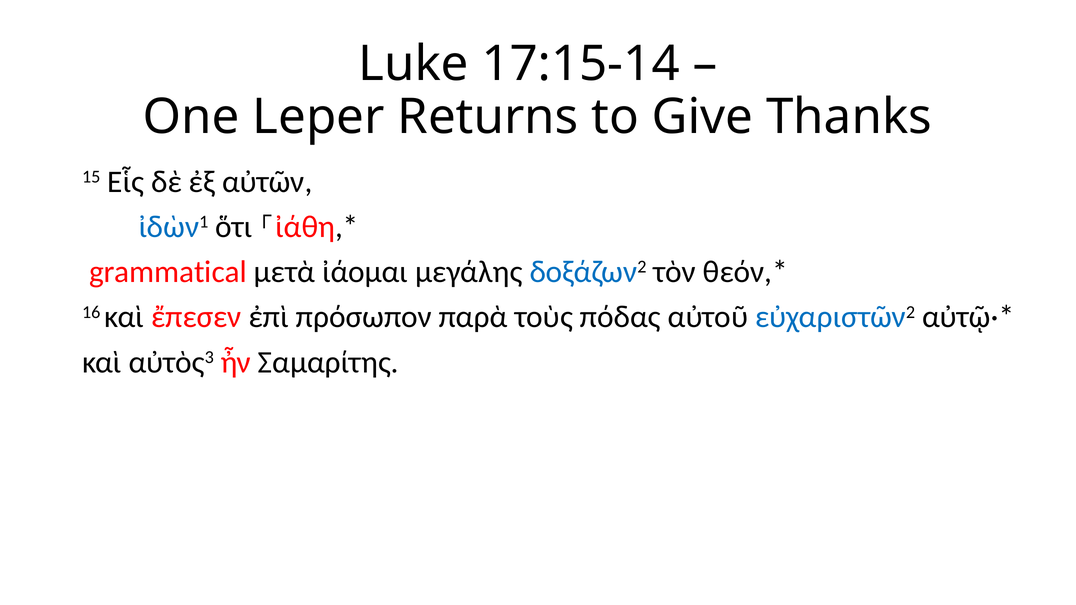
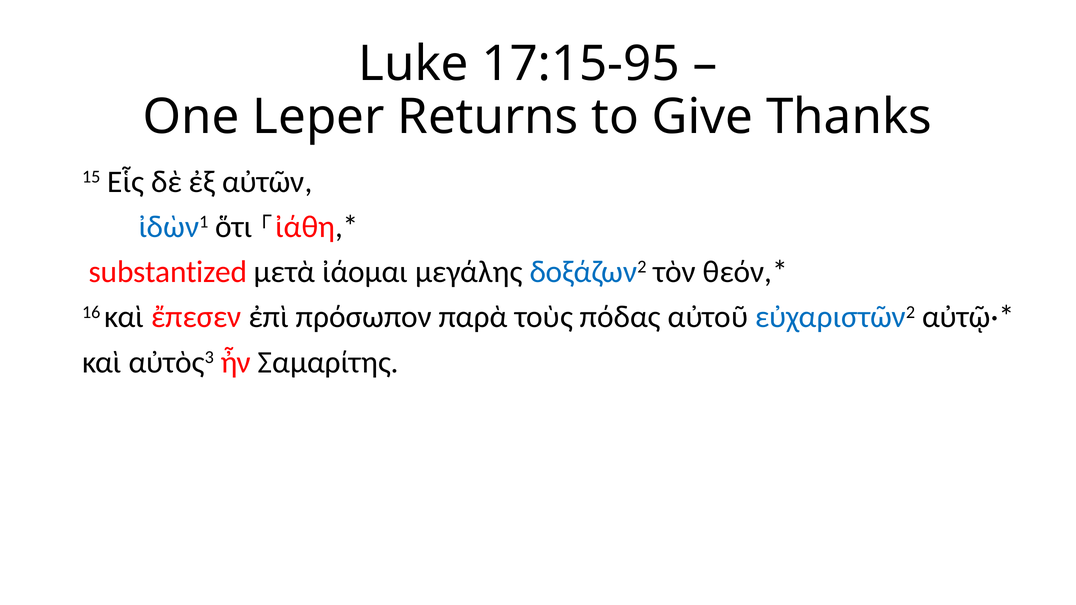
17:15-14: 17:15-14 -> 17:15-95 (581, 64)
grammatical: grammatical -> substantized (168, 272)
